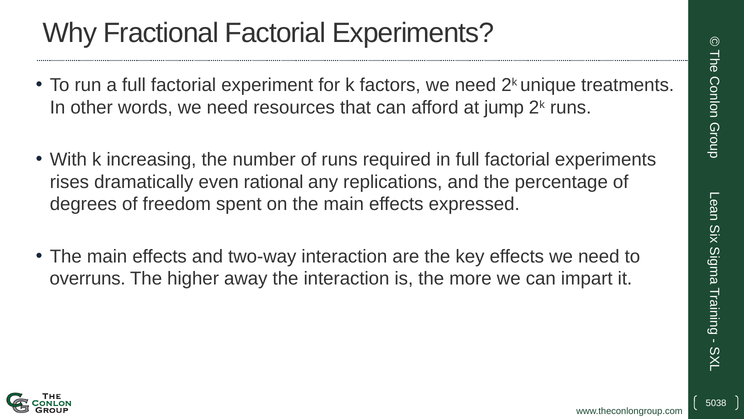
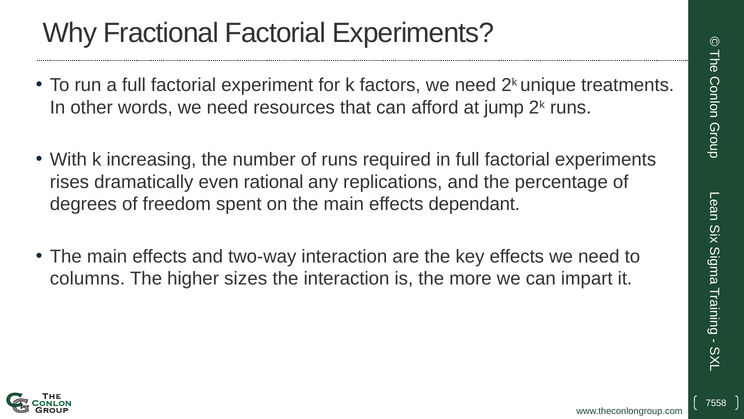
expressed: expressed -> dependant (474, 204)
overruns: overruns -> columns (87, 278)
away: away -> sizes (246, 278)
5038: 5038 -> 7558 (716, 403)
